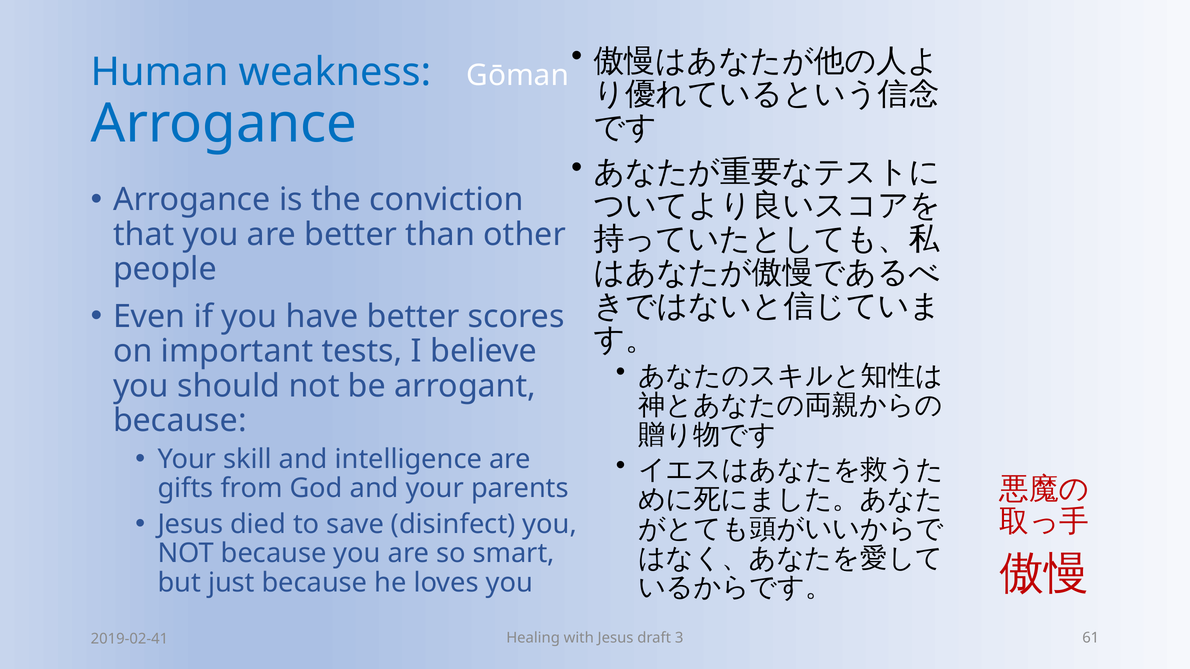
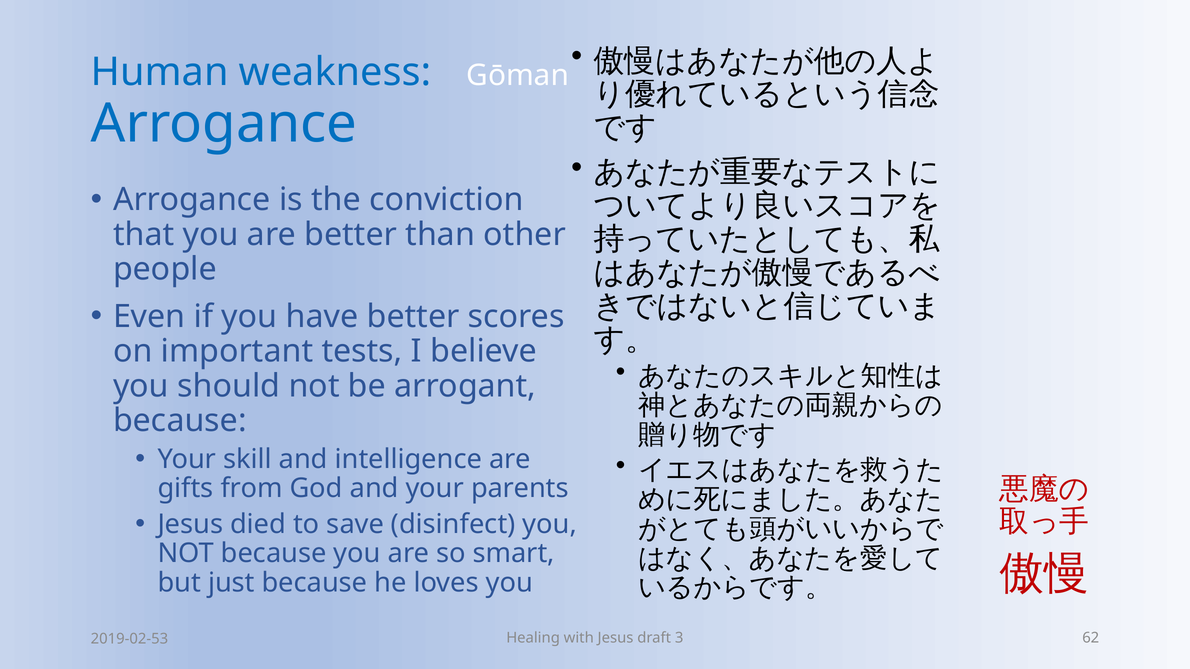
61: 61 -> 62 (1091, 638)
2019-02-41: 2019-02-41 -> 2019-02-53 (129, 639)
